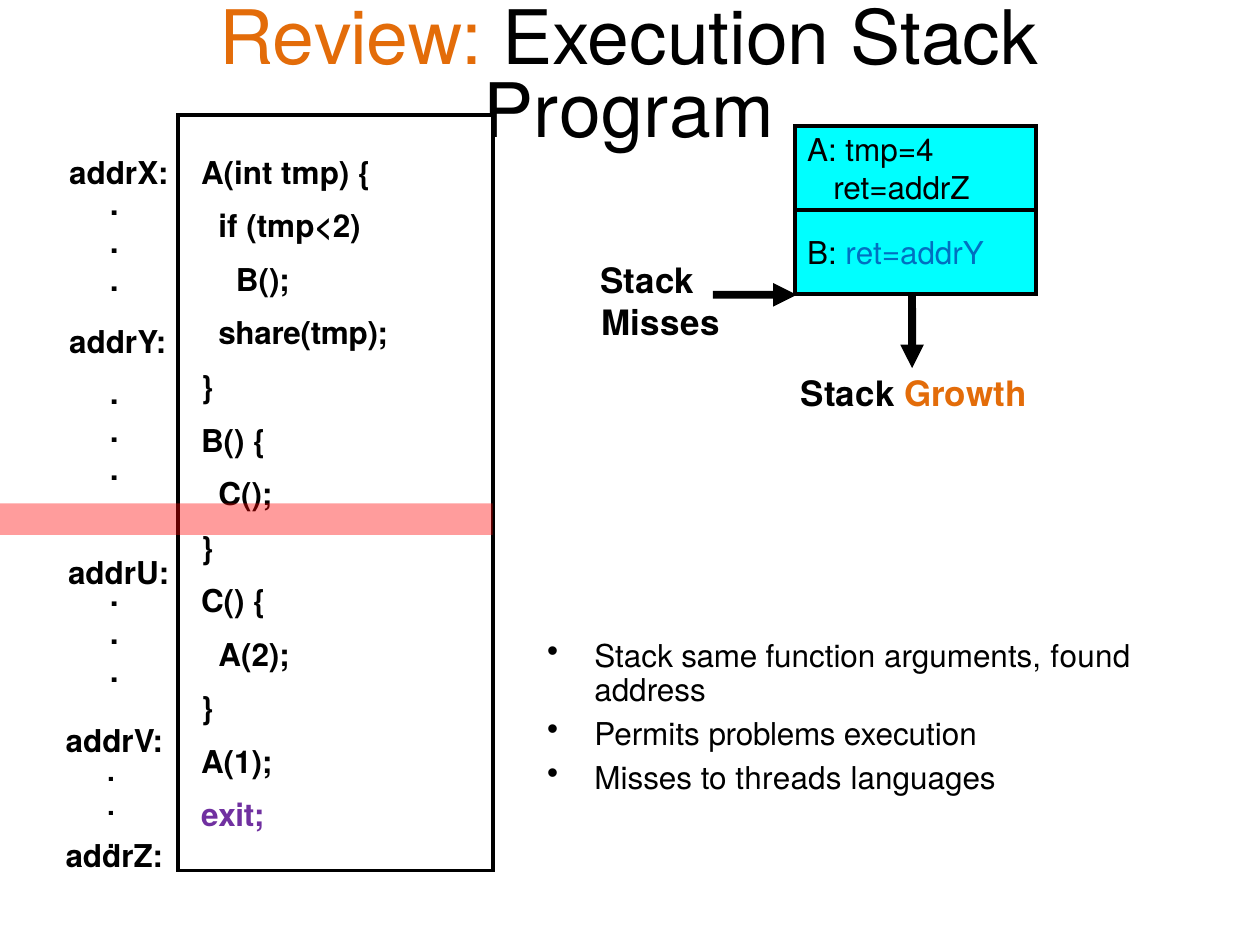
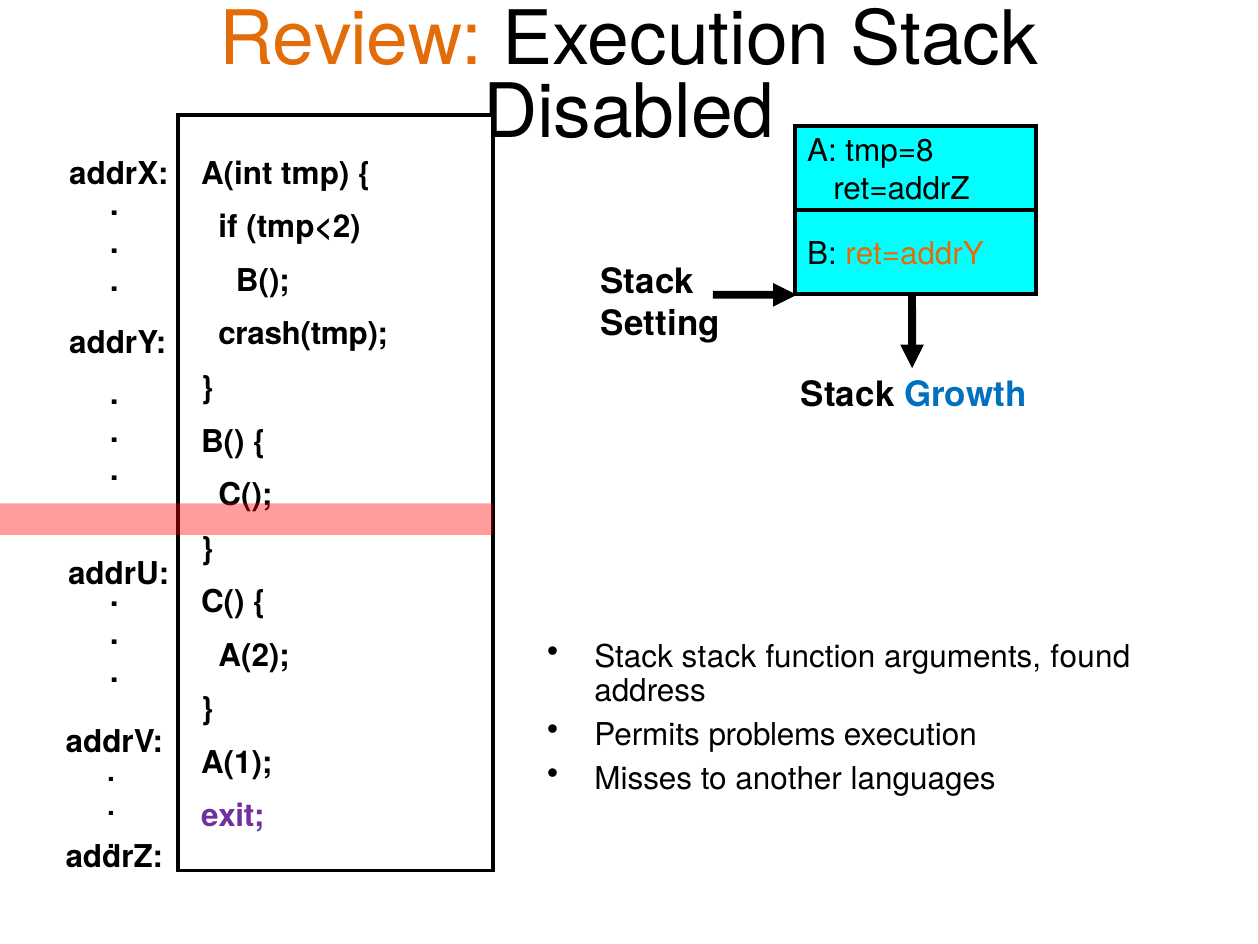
Program: Program -> Disabled (629, 112)
tmp=4: tmp=4 -> tmp=8 (890, 151)
ret=addrY colour: blue -> orange (915, 254)
Misses: Misses -> Setting (660, 324)
share(tmp: share(tmp -> crash(tmp (303, 334)
Growth colour: orange -> blue (965, 394)
Stack same: same -> stack (719, 656)
threads: threads -> another (789, 778)
